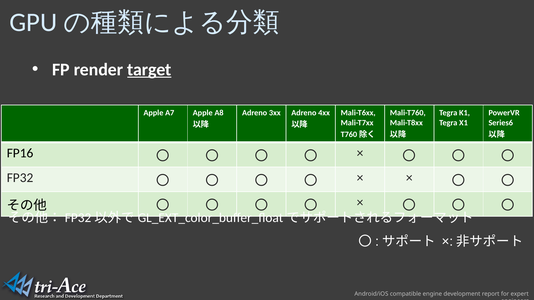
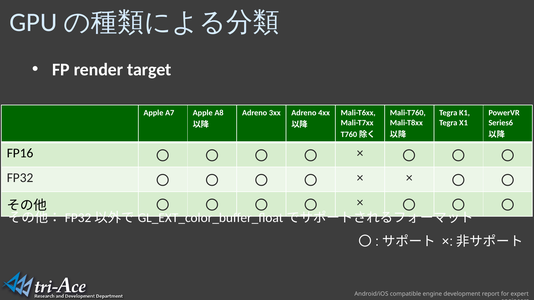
target underline: present -> none (149, 70)
